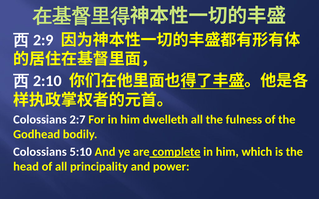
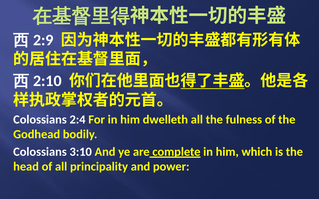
2:7: 2:7 -> 2:4 (78, 120)
5:10: 5:10 -> 3:10 (81, 152)
